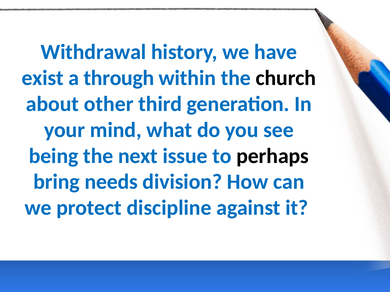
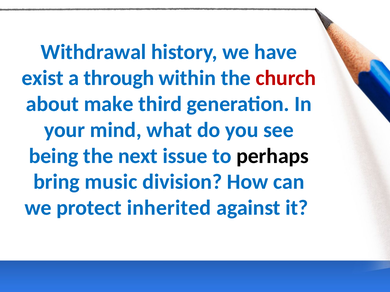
church colour: black -> red (286, 78)
other: other -> make (109, 104)
needs: needs -> music (111, 182)
discipline: discipline -> inherited (169, 208)
